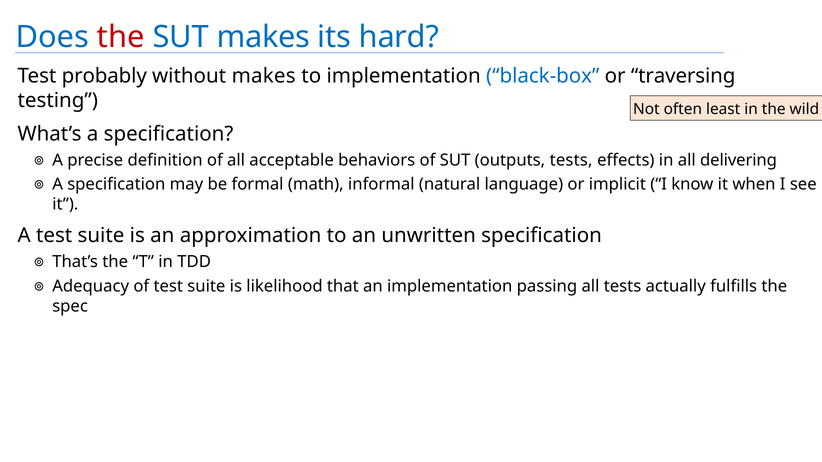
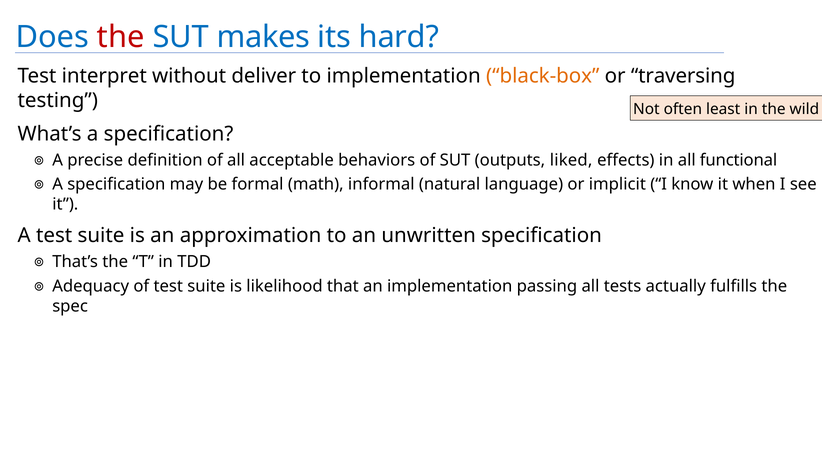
probably: probably -> interpret (104, 76)
without makes: makes -> deliver (264, 76)
black-box colour: blue -> orange (543, 76)
outputs tests: tests -> liked (571, 160)
delivering: delivering -> functional (739, 160)
